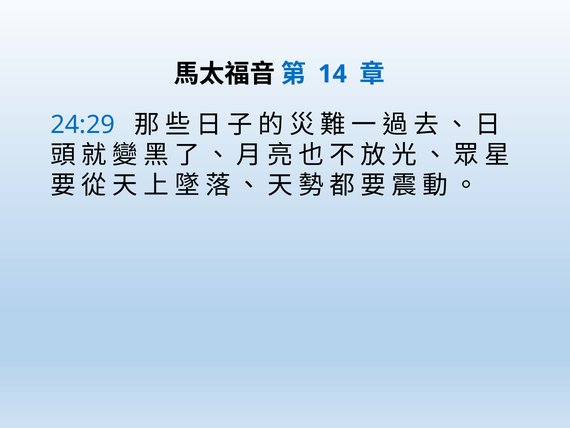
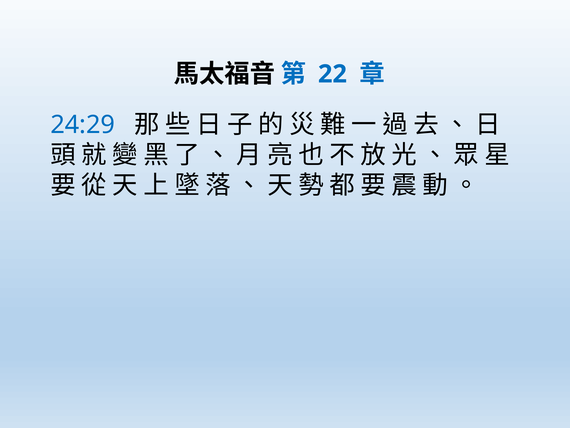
14: 14 -> 22 (332, 74)
